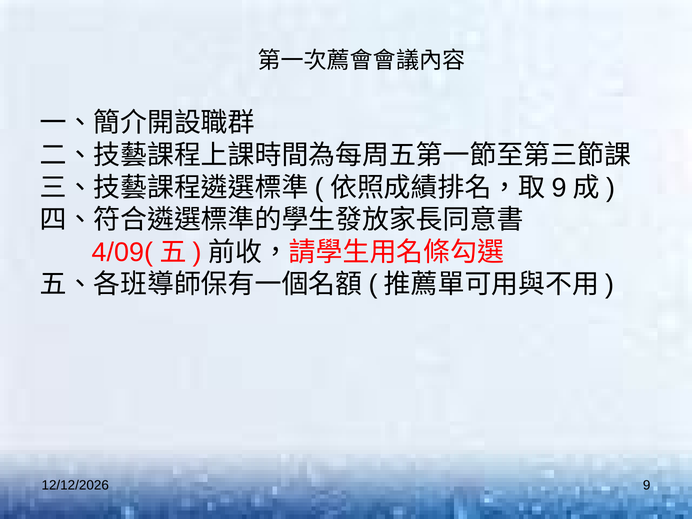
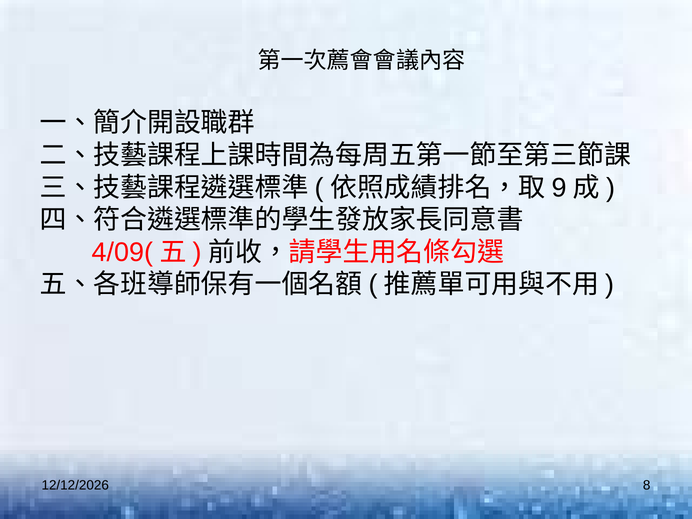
9: 9 -> 8 (647, 485)
